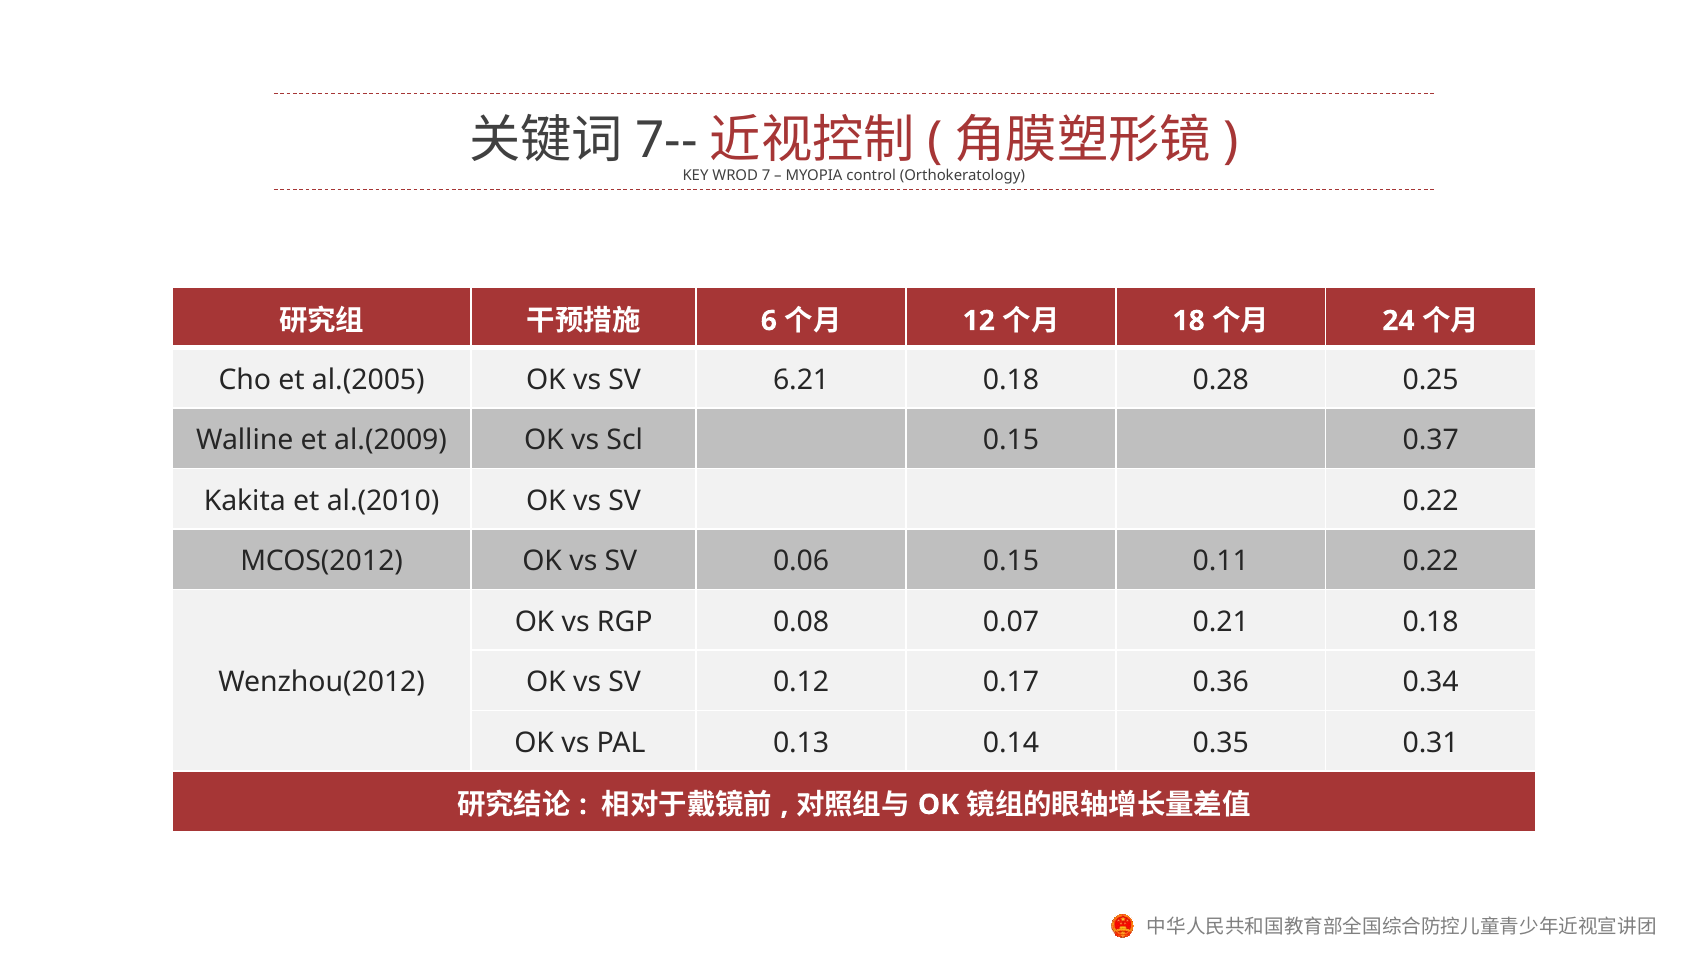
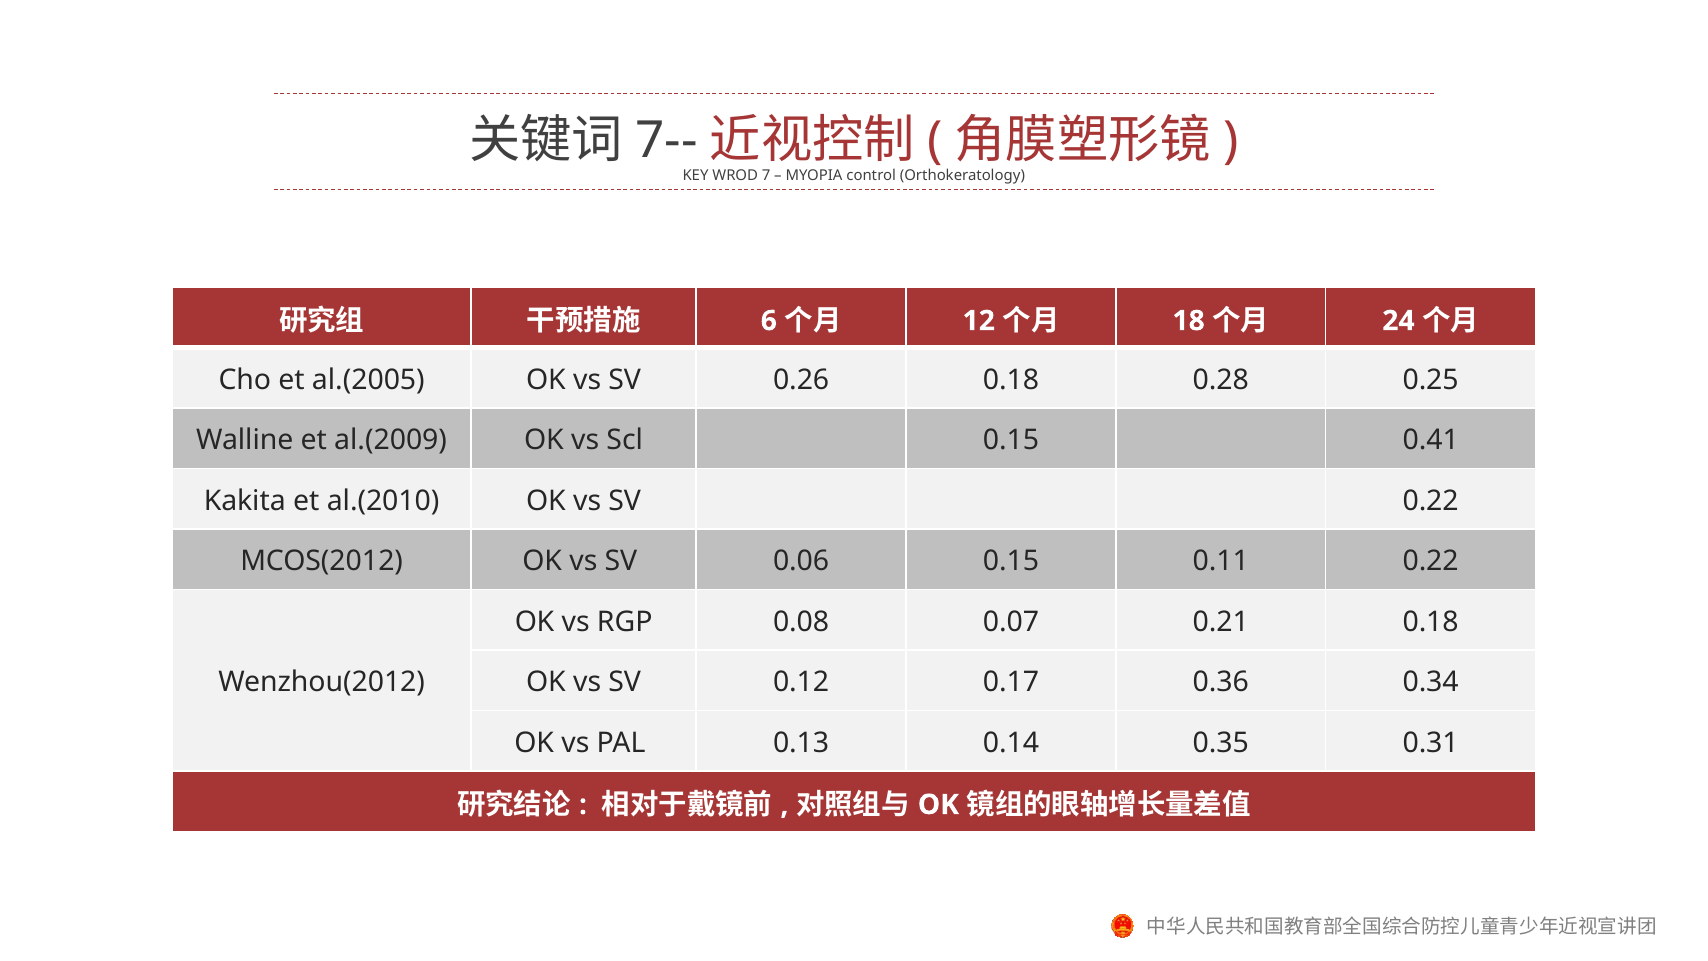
6.21: 6.21 -> 0.26 (801, 380)
0.37: 0.37 -> 0.41 (1431, 440)
